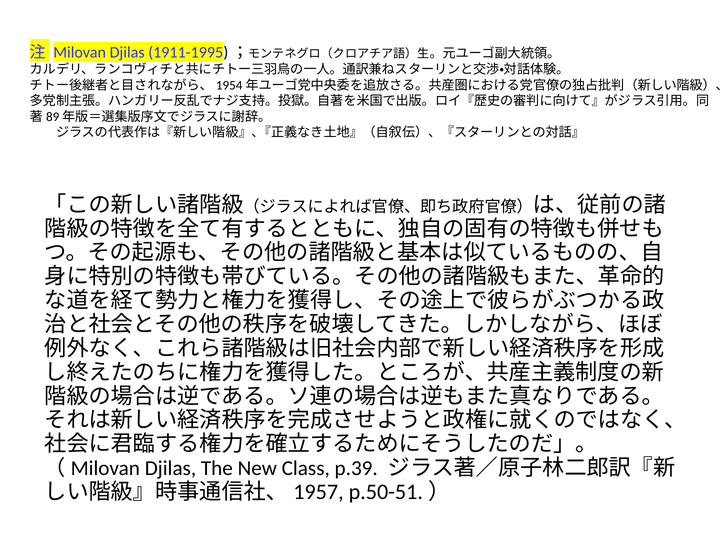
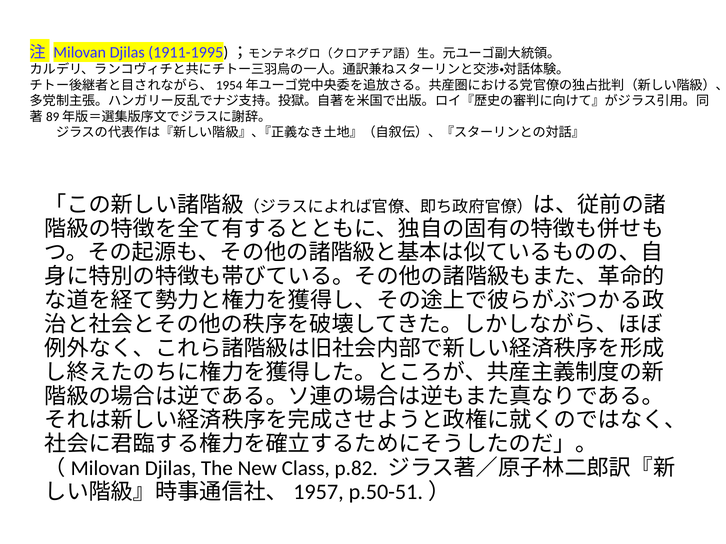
p.39: p.39 -> p.82 (356, 469)
